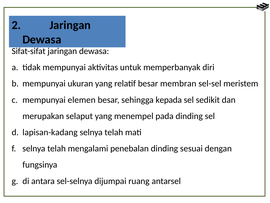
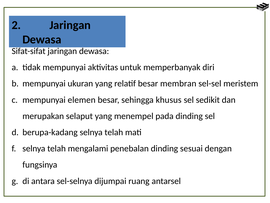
kepada: kepada -> khusus (169, 100)
lapisan-kadang: lapisan-kadang -> berupa-kadang (50, 132)
